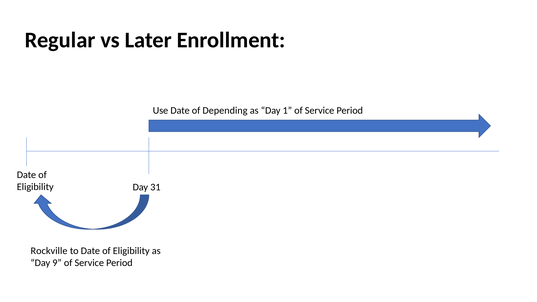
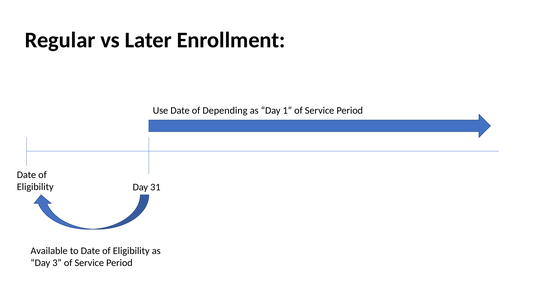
Rockville: Rockville -> Available (49, 251)
9: 9 -> 3 (57, 263)
